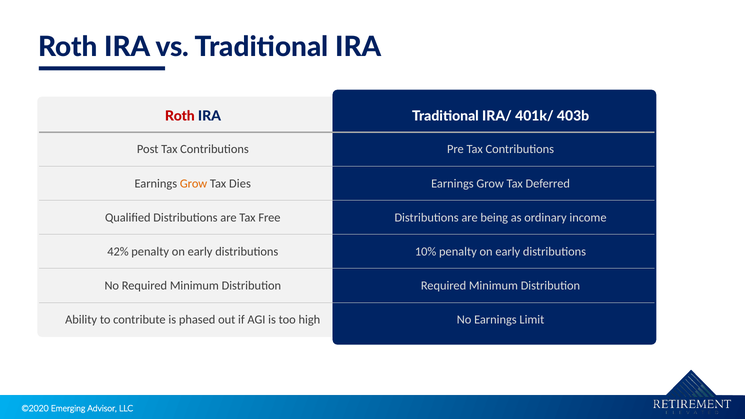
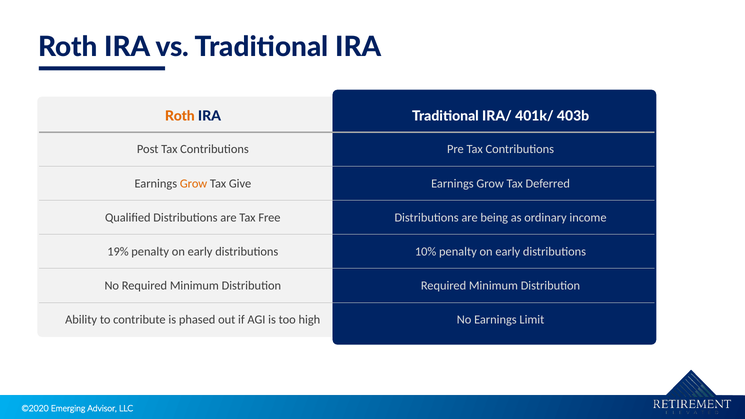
Roth colour: red -> orange (180, 116)
Dies: Dies -> Give (240, 183)
42%: 42% -> 19% (118, 252)
